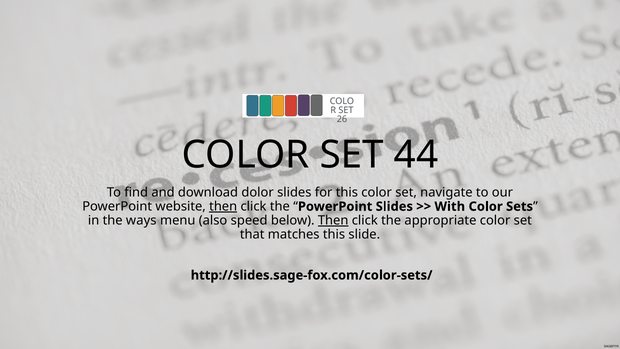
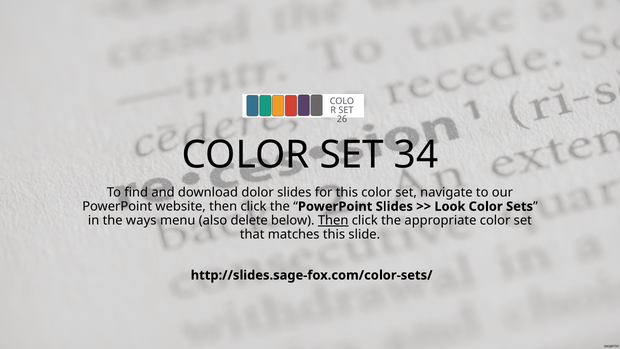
44: 44 -> 34 (416, 155)
then underline: present -> none (223, 206)
With: With -> Look (450, 206)
speed: speed -> delete (249, 220)
